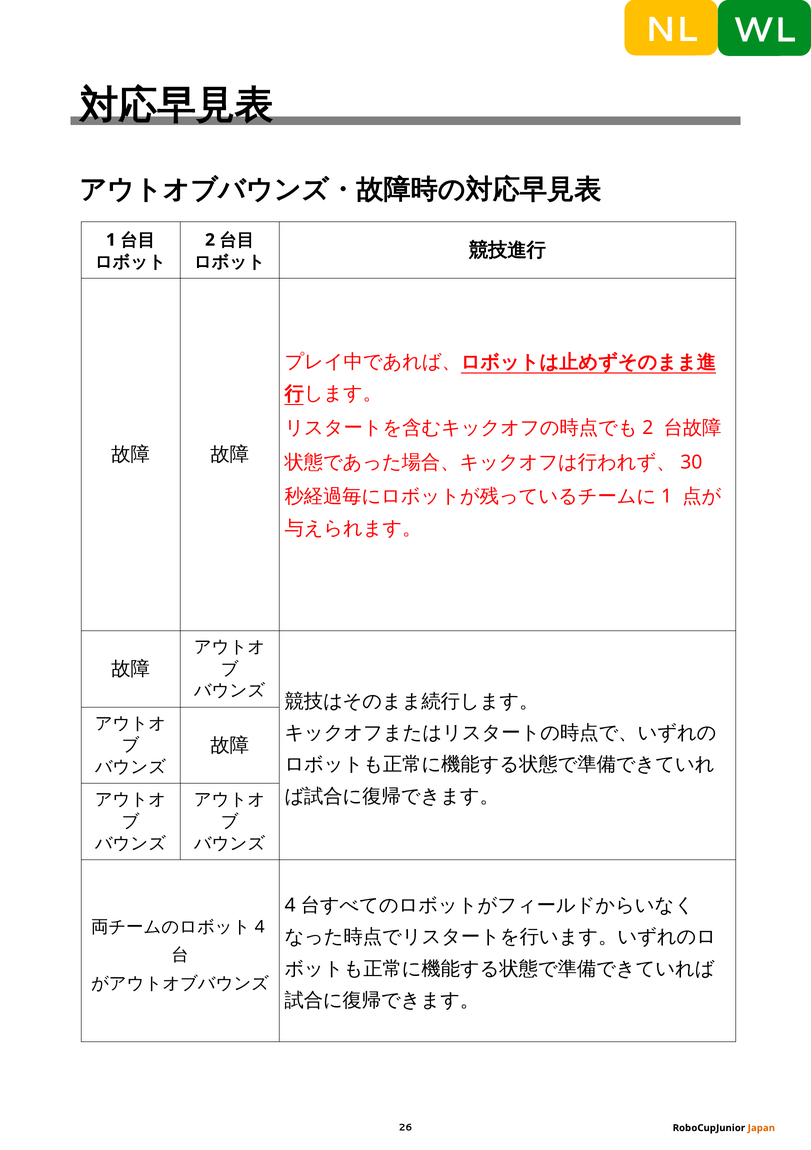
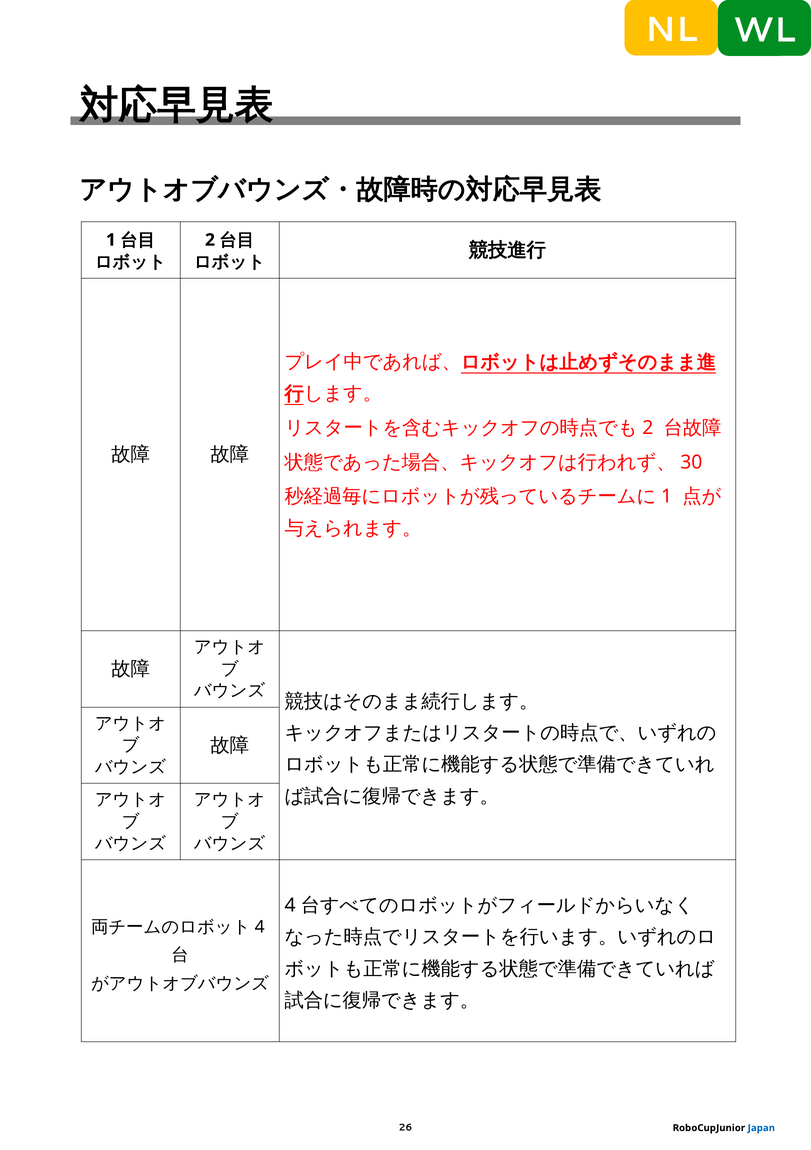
Japan colour: orange -> blue (761, 1129)
